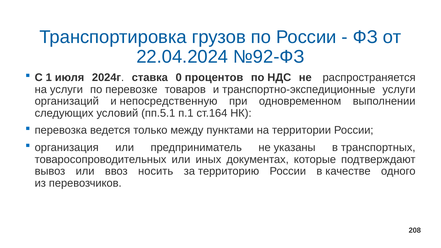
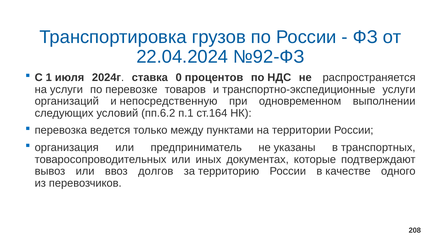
пп.5.1: пп.5.1 -> пп.6.2 (158, 113)
носить: носить -> долгов (156, 171)
